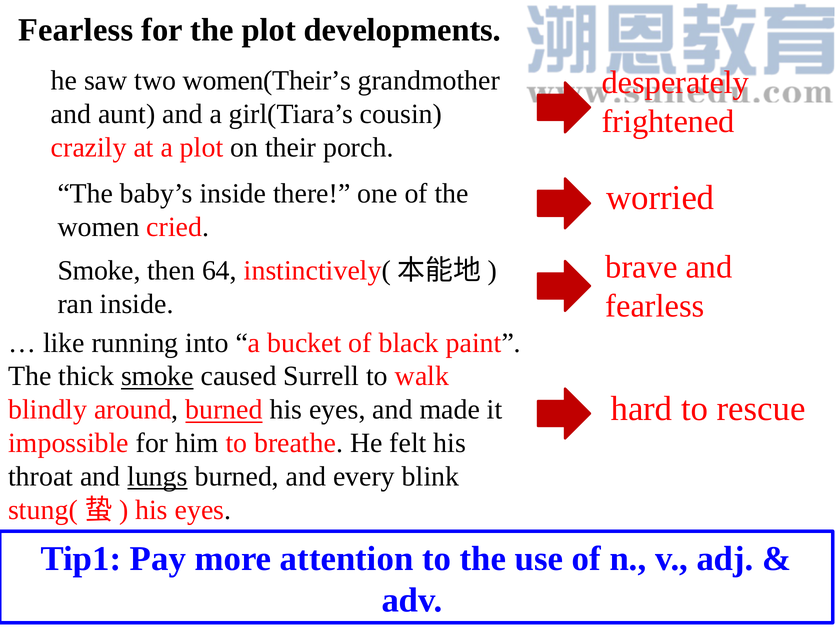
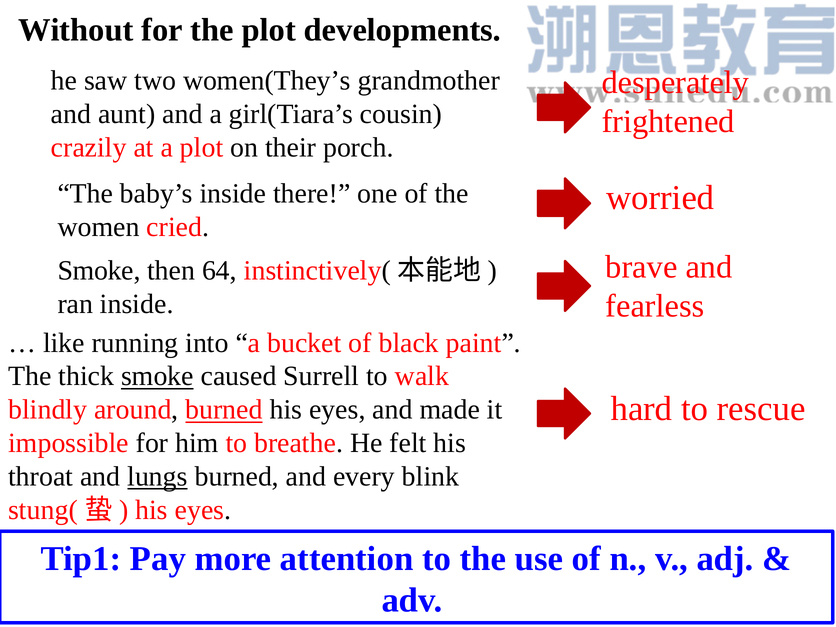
Fearless: Fearless -> Without (76, 30)
women(Their’s: women(Their’s -> women(They’s (267, 81)
